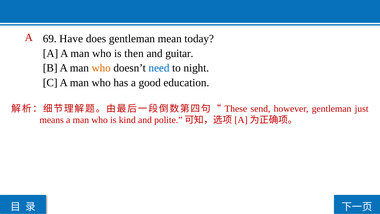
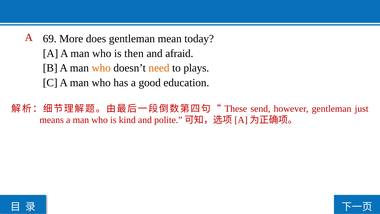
Have: Have -> More (71, 39)
guitar: guitar -> afraid (179, 53)
need colour: blue -> orange (159, 68)
night: night -> plays (196, 68)
